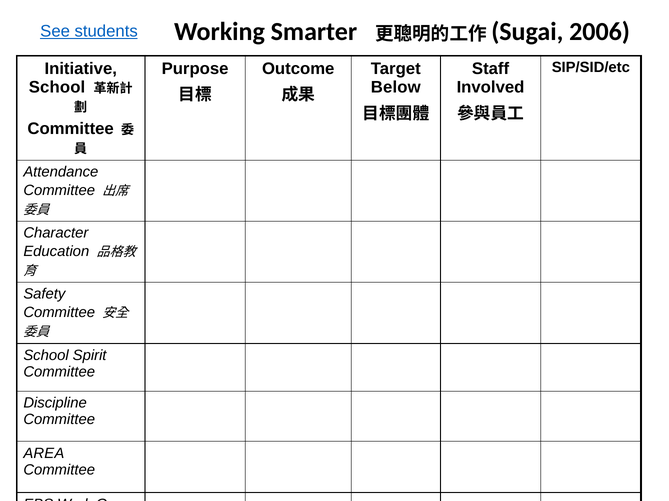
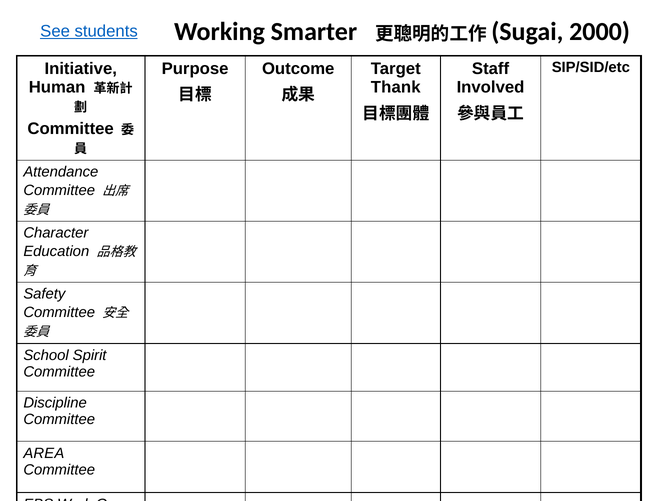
2006: 2006 -> 2000 (600, 32)
School: School -> Human (57, 87)
Below: Below -> Thank (396, 87)
